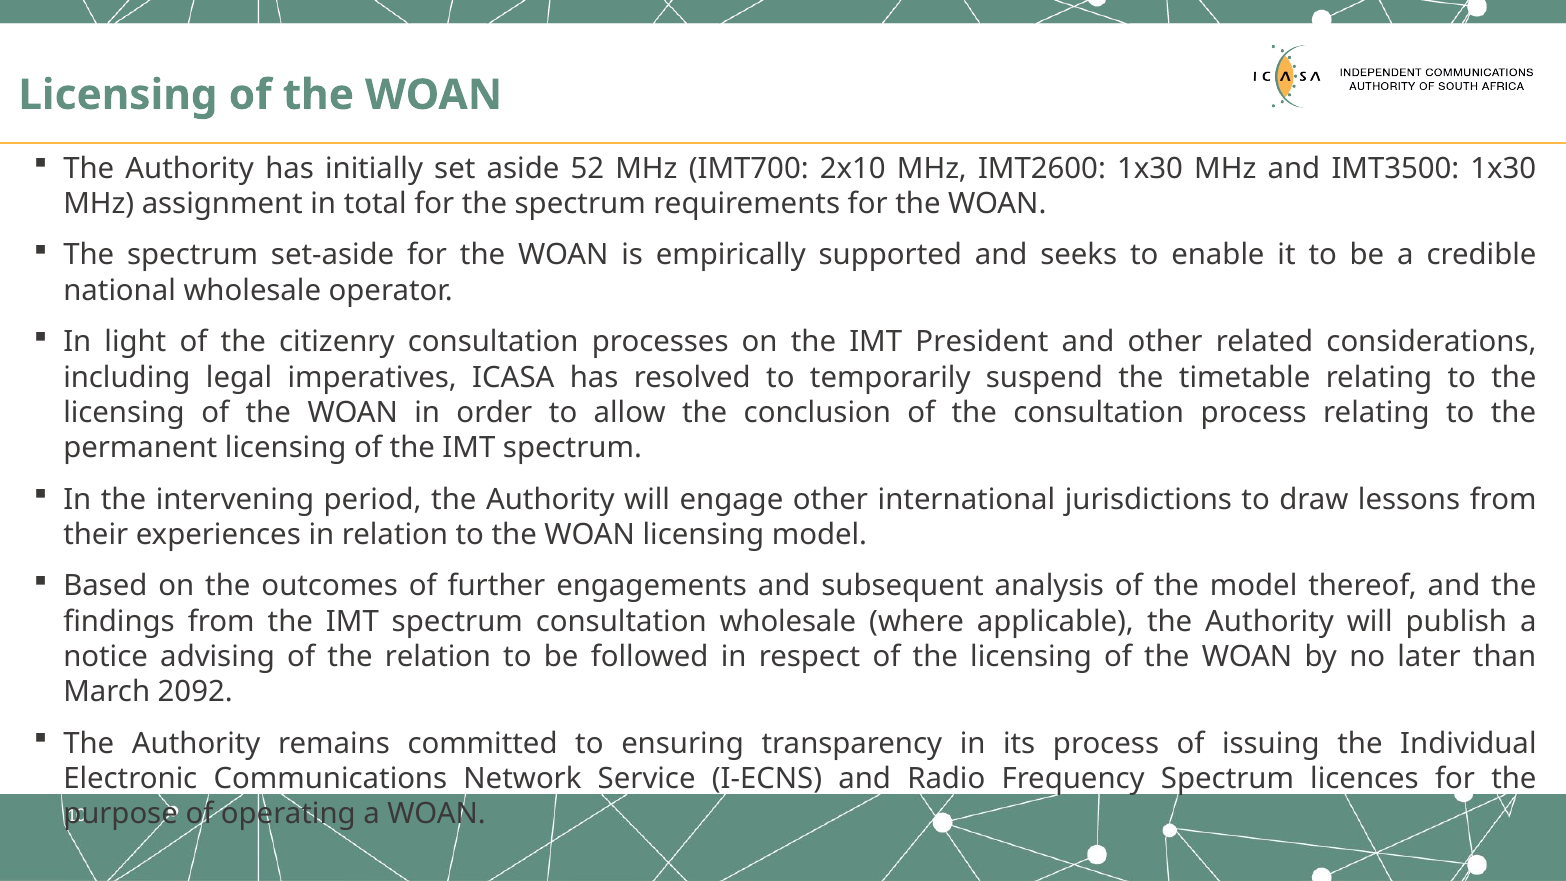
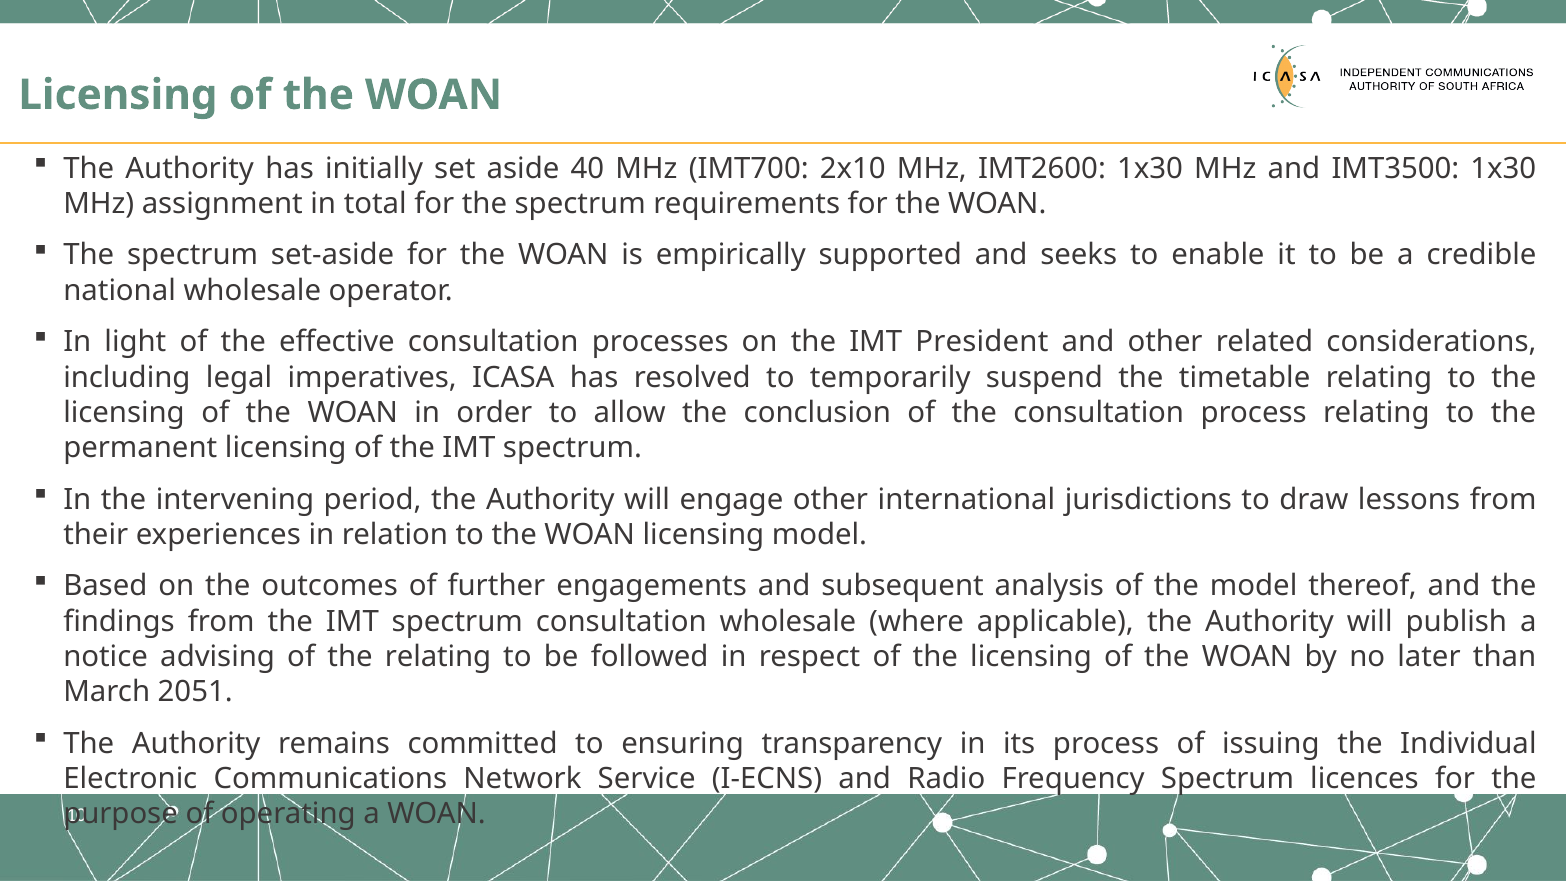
52: 52 -> 40 (587, 168)
citizenry: citizenry -> effective (337, 342)
the relation: relation -> relating (438, 657)
2092: 2092 -> 2051 (195, 692)
